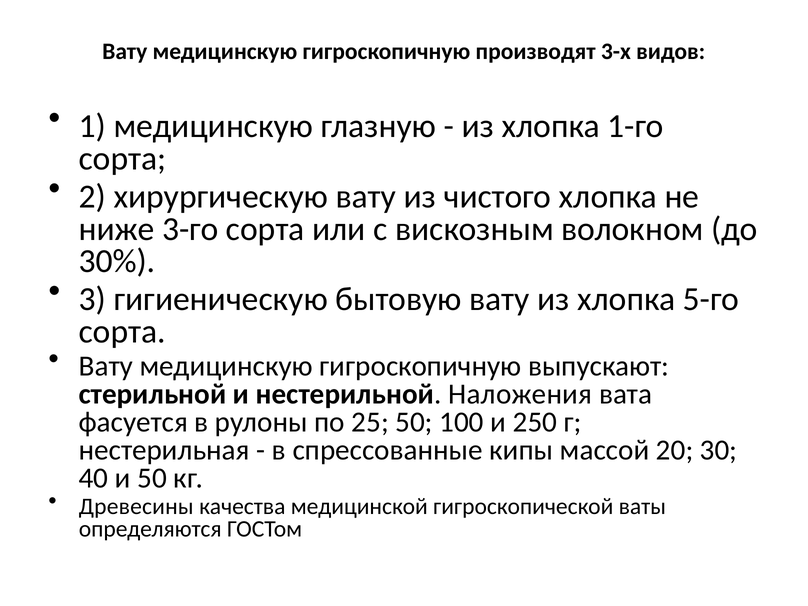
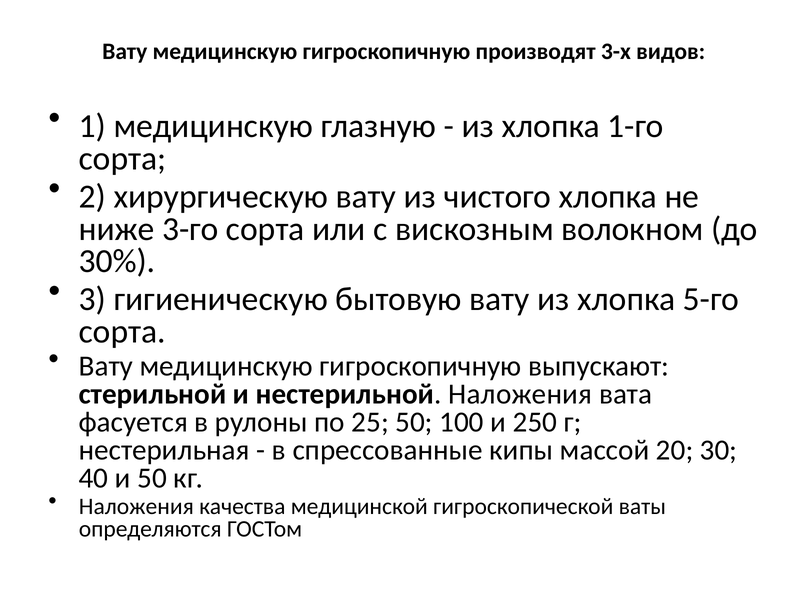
Древесины: Древесины -> Наложения (136, 507)
